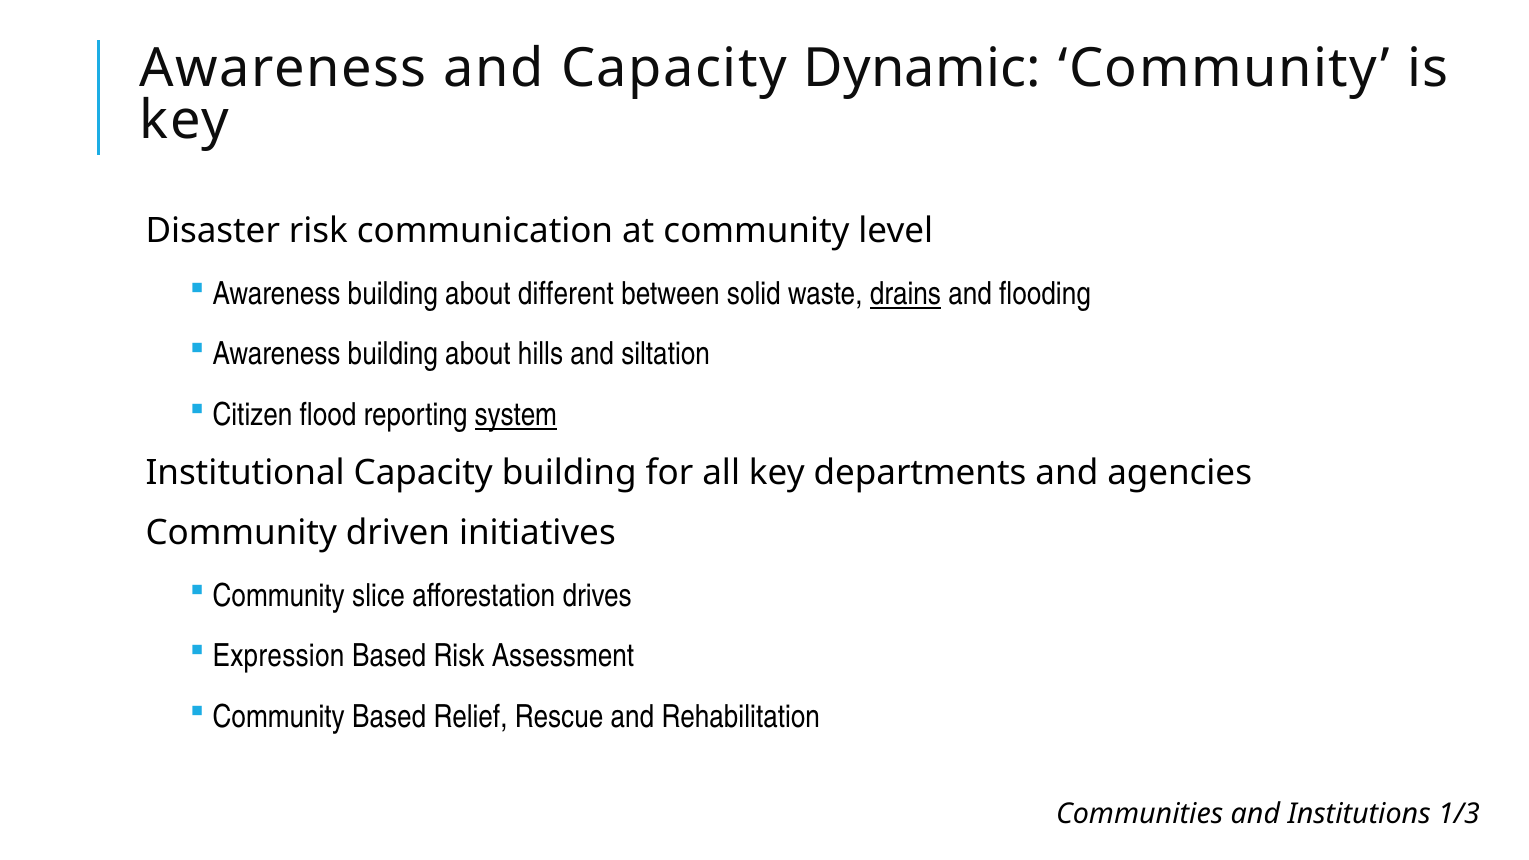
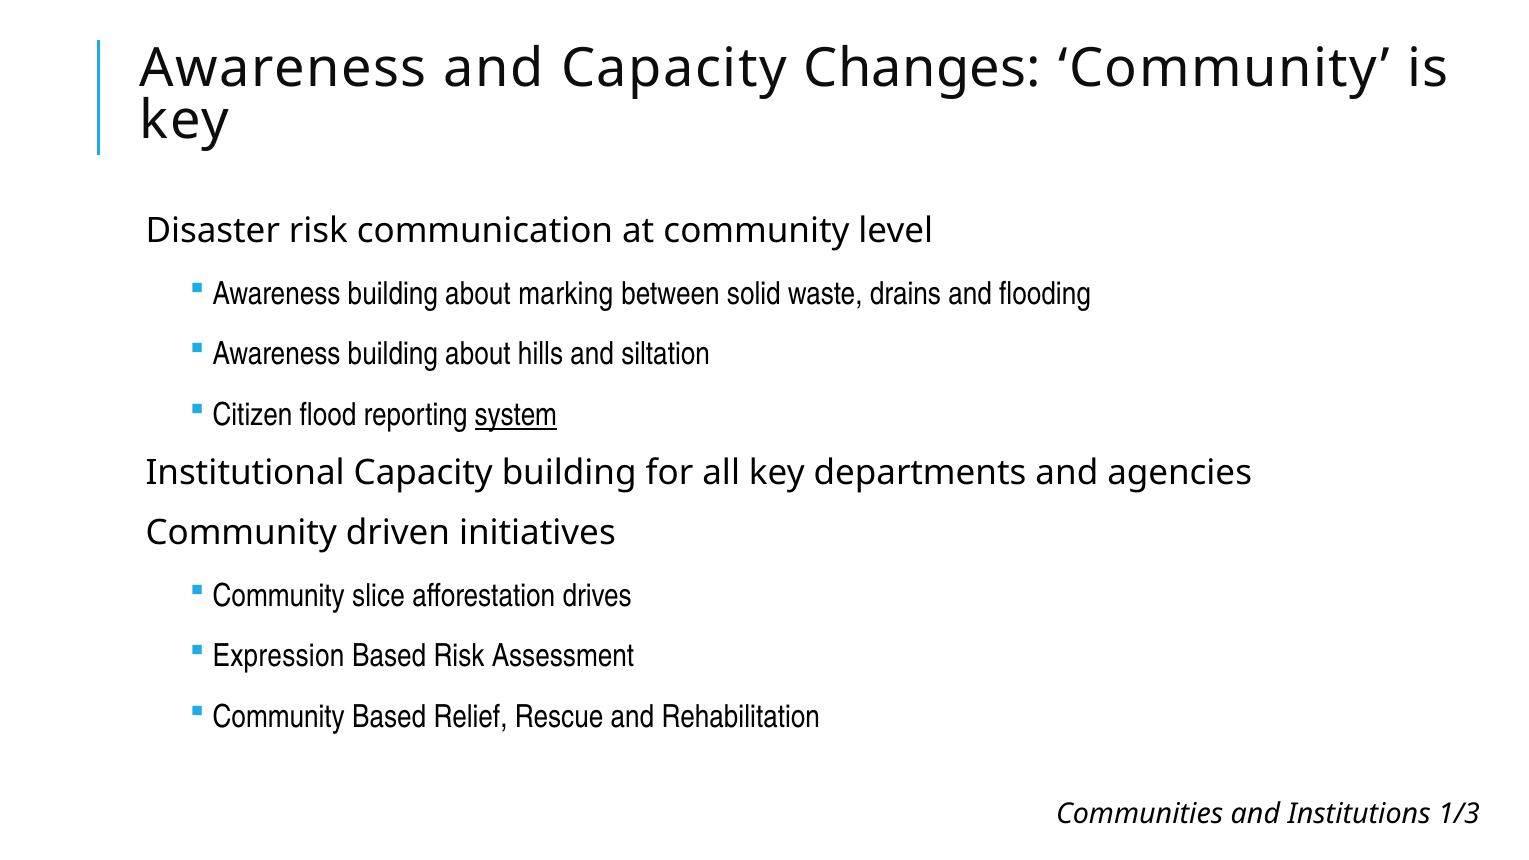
Dynamic: Dynamic -> Changes (922, 69)
different: different -> marking (566, 294)
drains underline: present -> none (905, 294)
